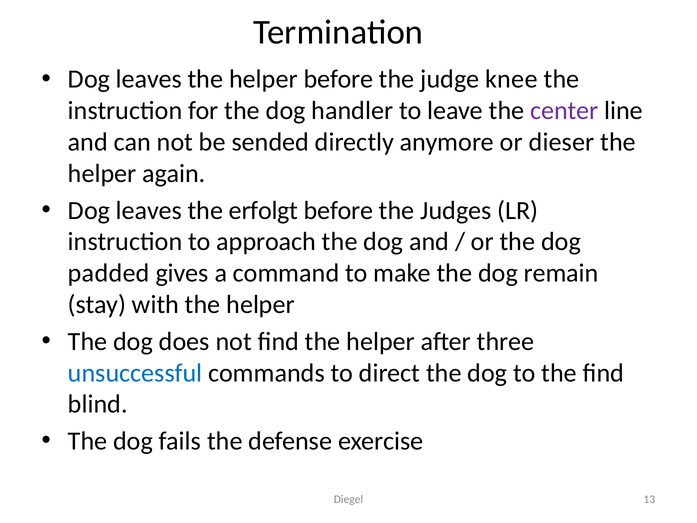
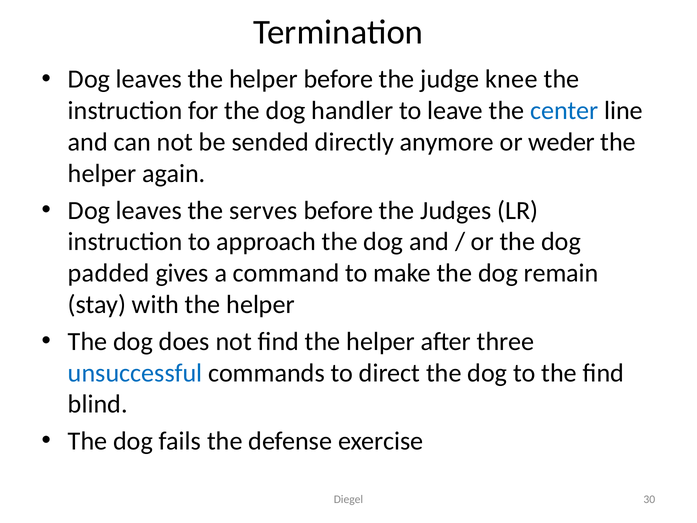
center colour: purple -> blue (564, 111)
dieser: dieser -> weder (562, 142)
erfolgt: erfolgt -> serves (263, 210)
13: 13 -> 30 (649, 499)
